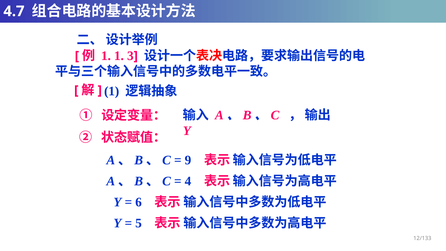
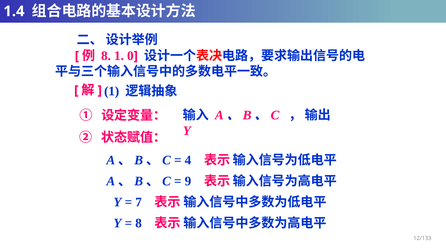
4.7: 4.7 -> 1.4 (14, 11)
1: 1 -> 8 (106, 56)
3: 3 -> 0 (130, 56)
9: 9 -> 4 (188, 160)
4: 4 -> 9 (188, 181)
6: 6 -> 7 (139, 202)
5: 5 -> 8 (139, 223)
